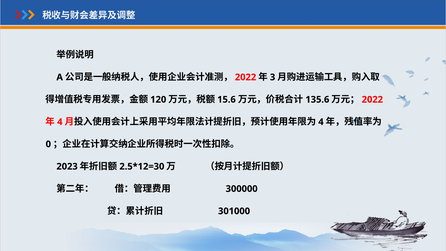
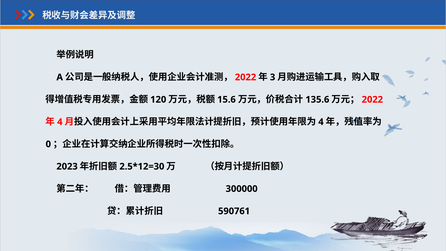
301000: 301000 -> 590761 (234, 211)
